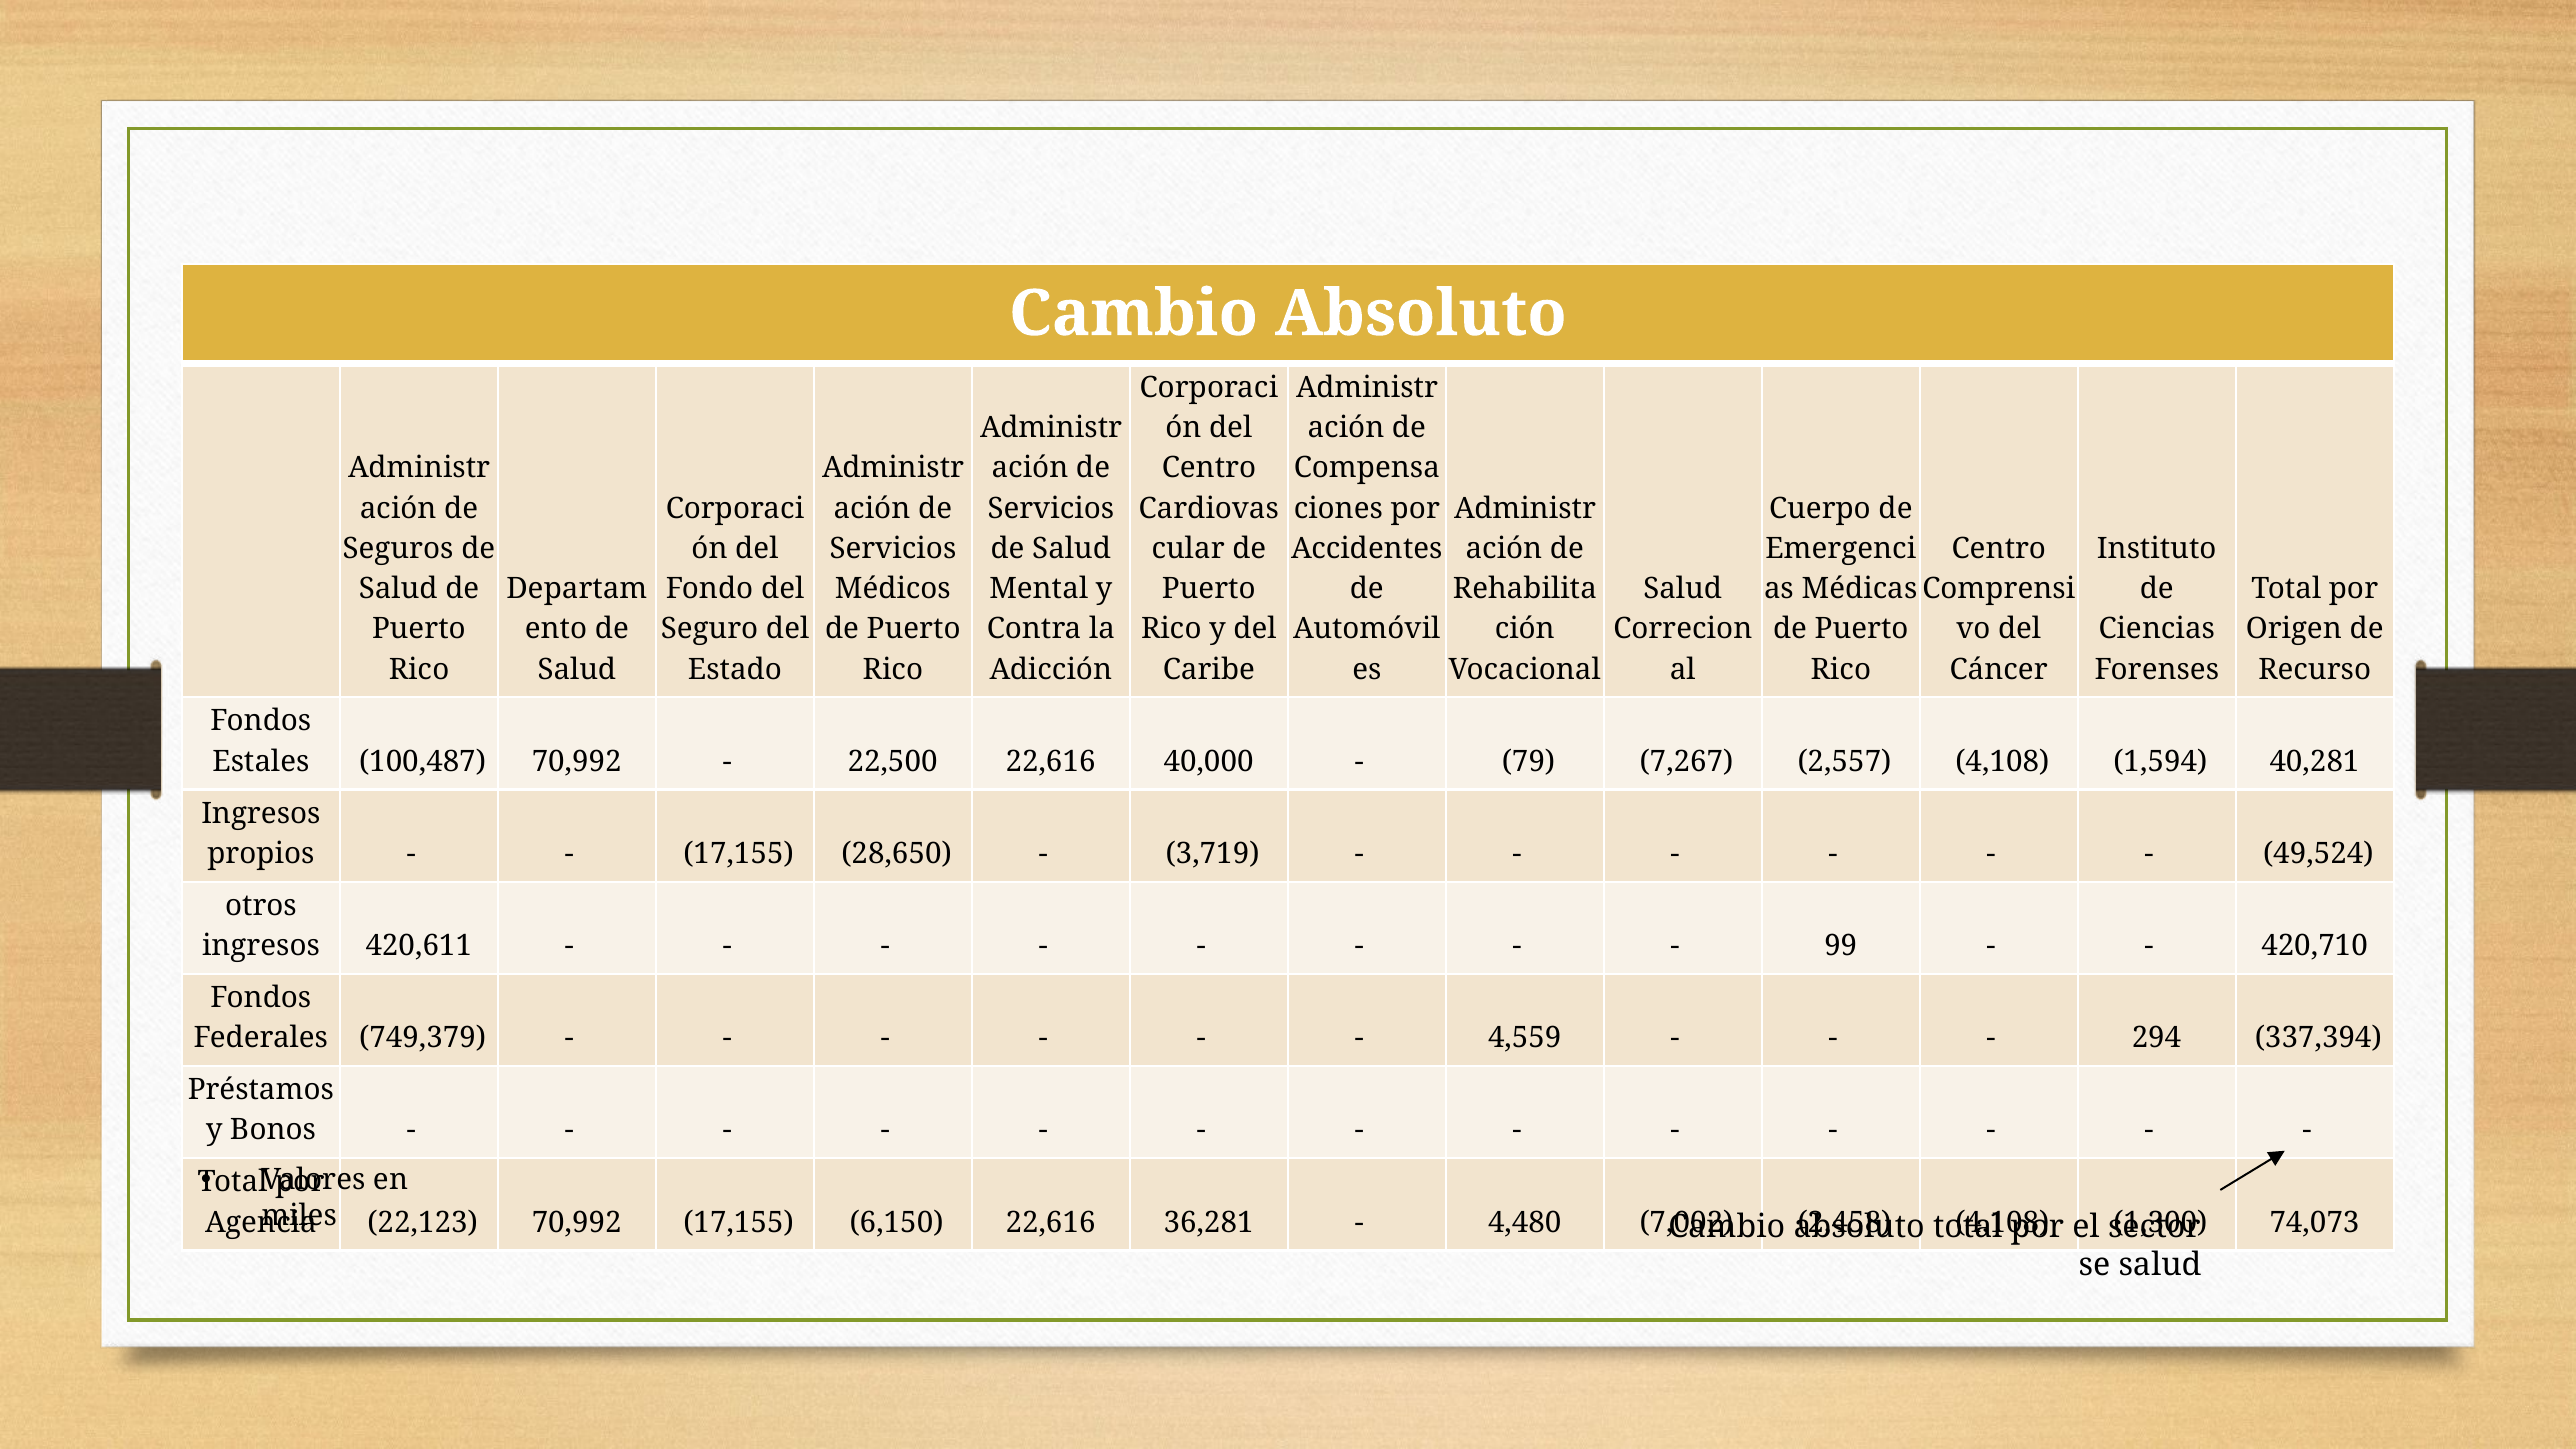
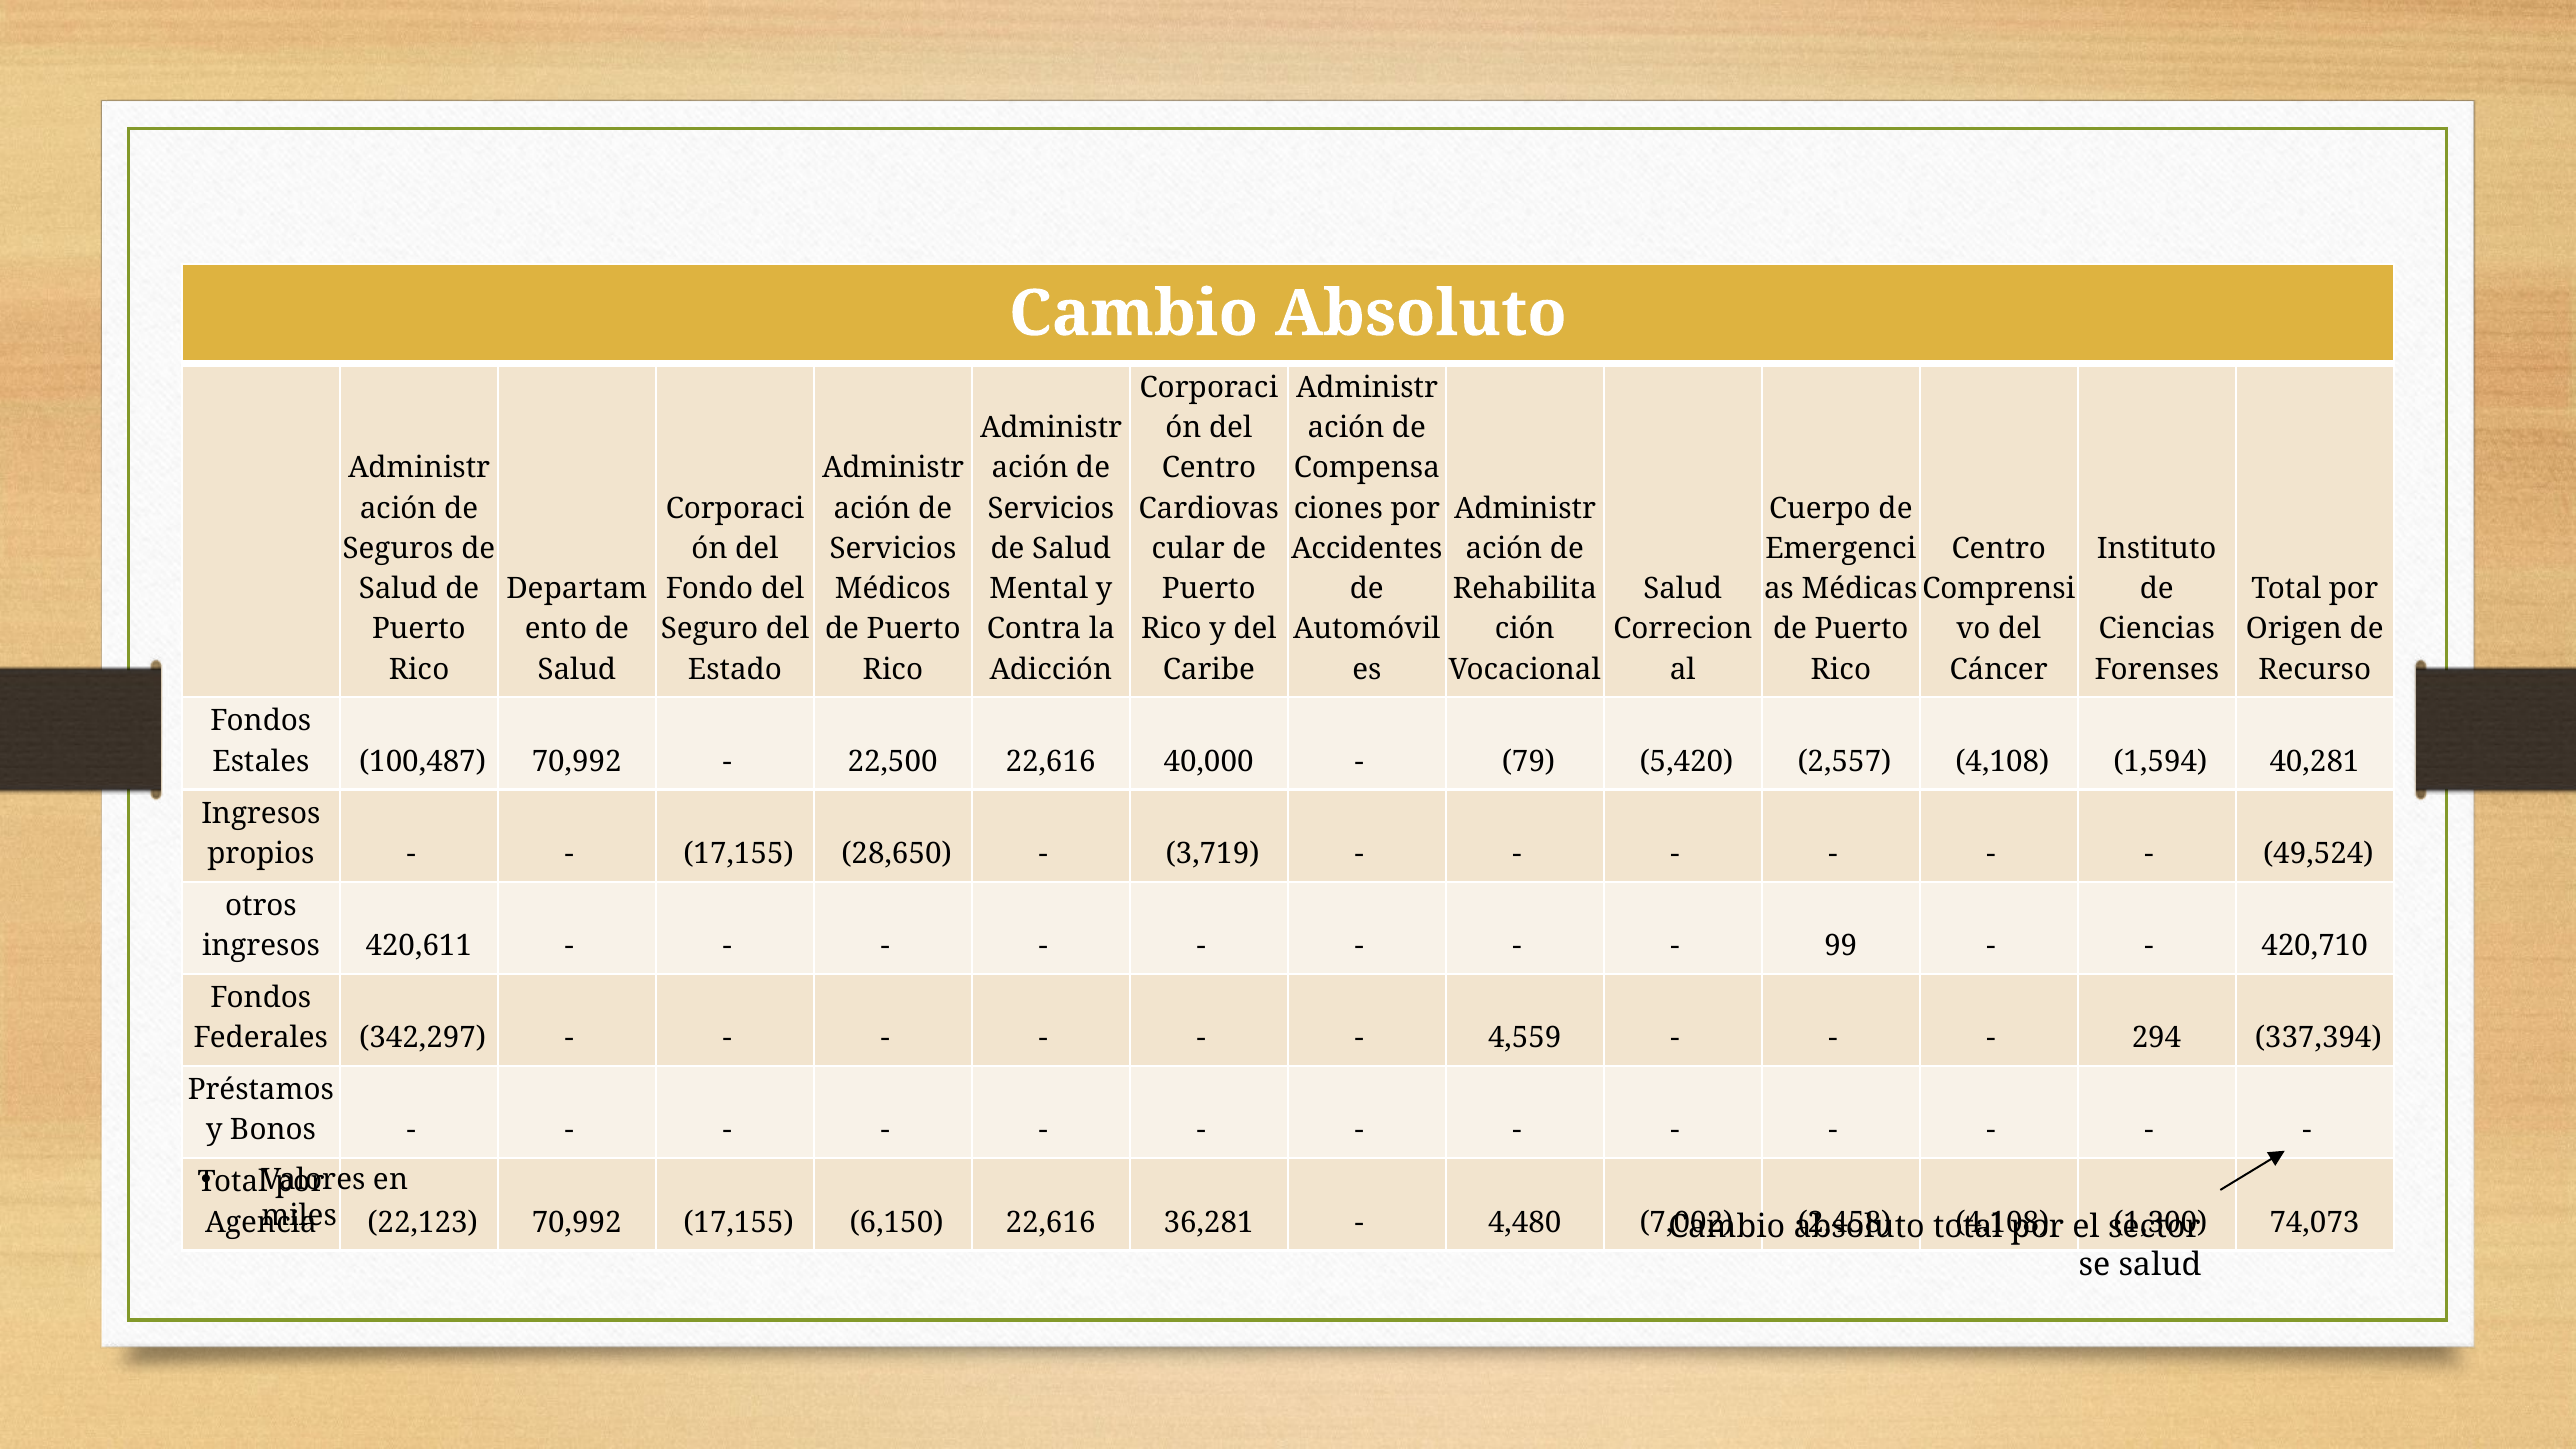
7,267: 7,267 -> 5,420 (1686, 761)
749,379: 749,379 -> 342,297 (423, 1038)
